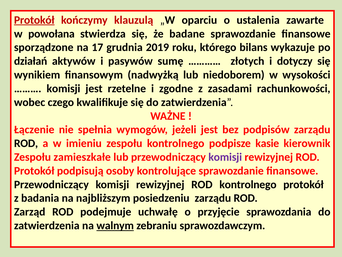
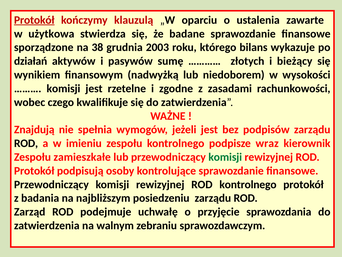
powołana: powołana -> użytkowa (51, 34)
17: 17 -> 38 (97, 47)
2019: 2019 -> 2003 (157, 47)
dotyczy: dotyczy -> bieżący (295, 61)
Łączenie: Łączenie -> Znajdują (34, 129)
kasie: kasie -> wraz (267, 143)
komisji colour: purple -> green (225, 157)
walnym underline: present -> none (115, 225)
